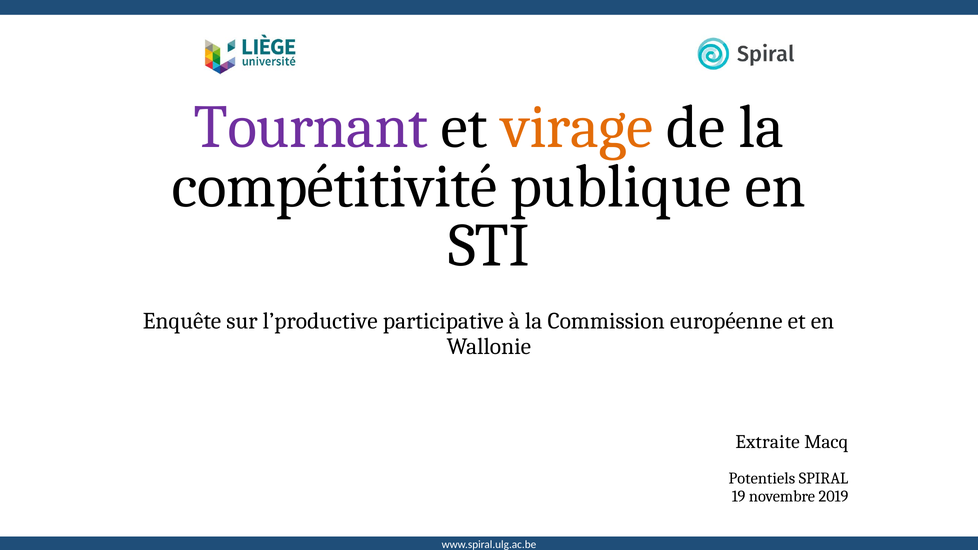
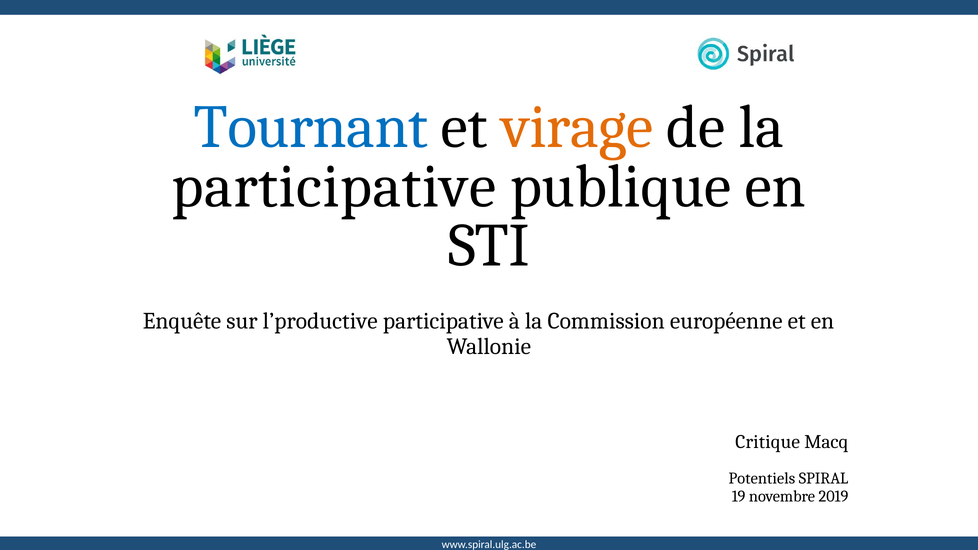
Tournant colour: purple -> blue (311, 127)
compétitivité: compétitivité -> participative (334, 186)
Extraite: Extraite -> Critique (768, 442)
